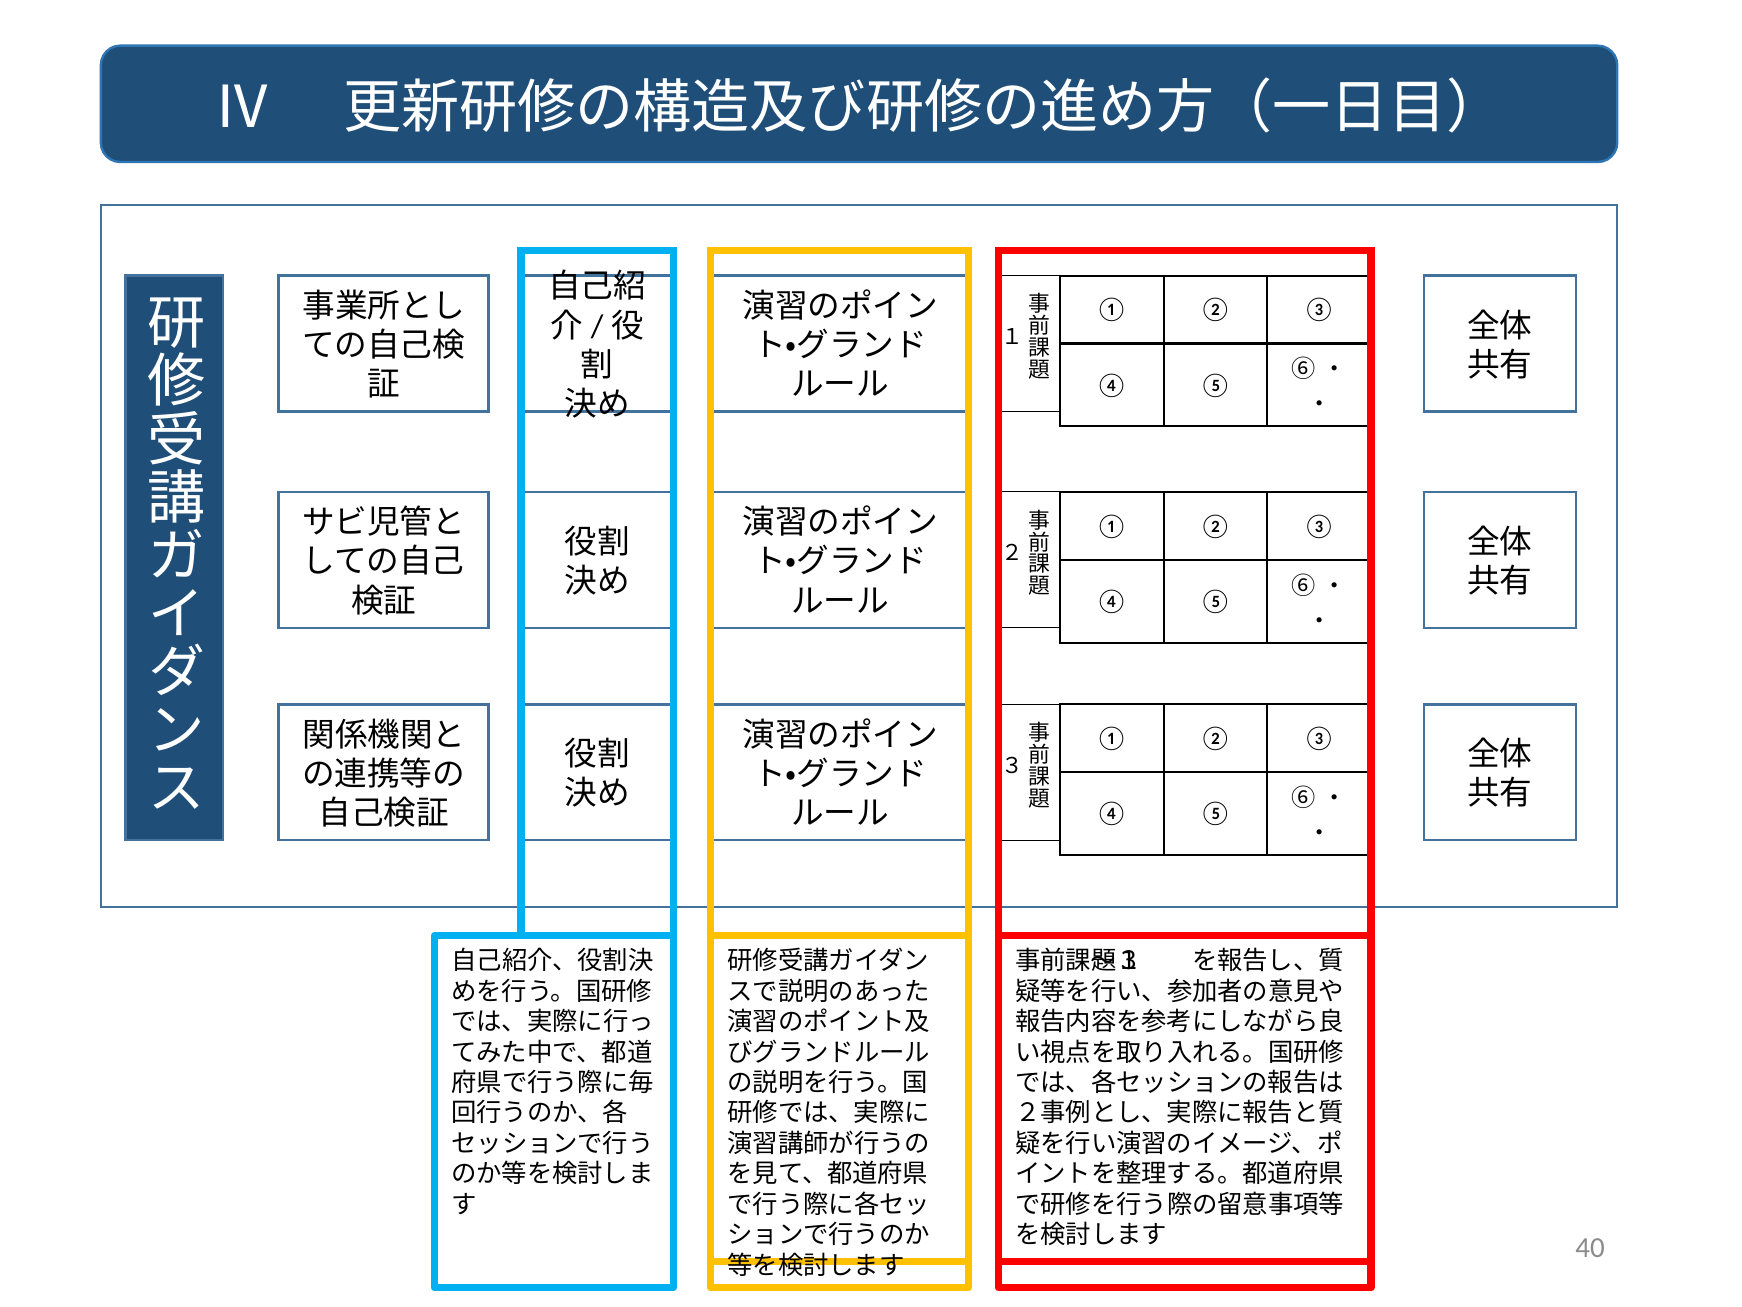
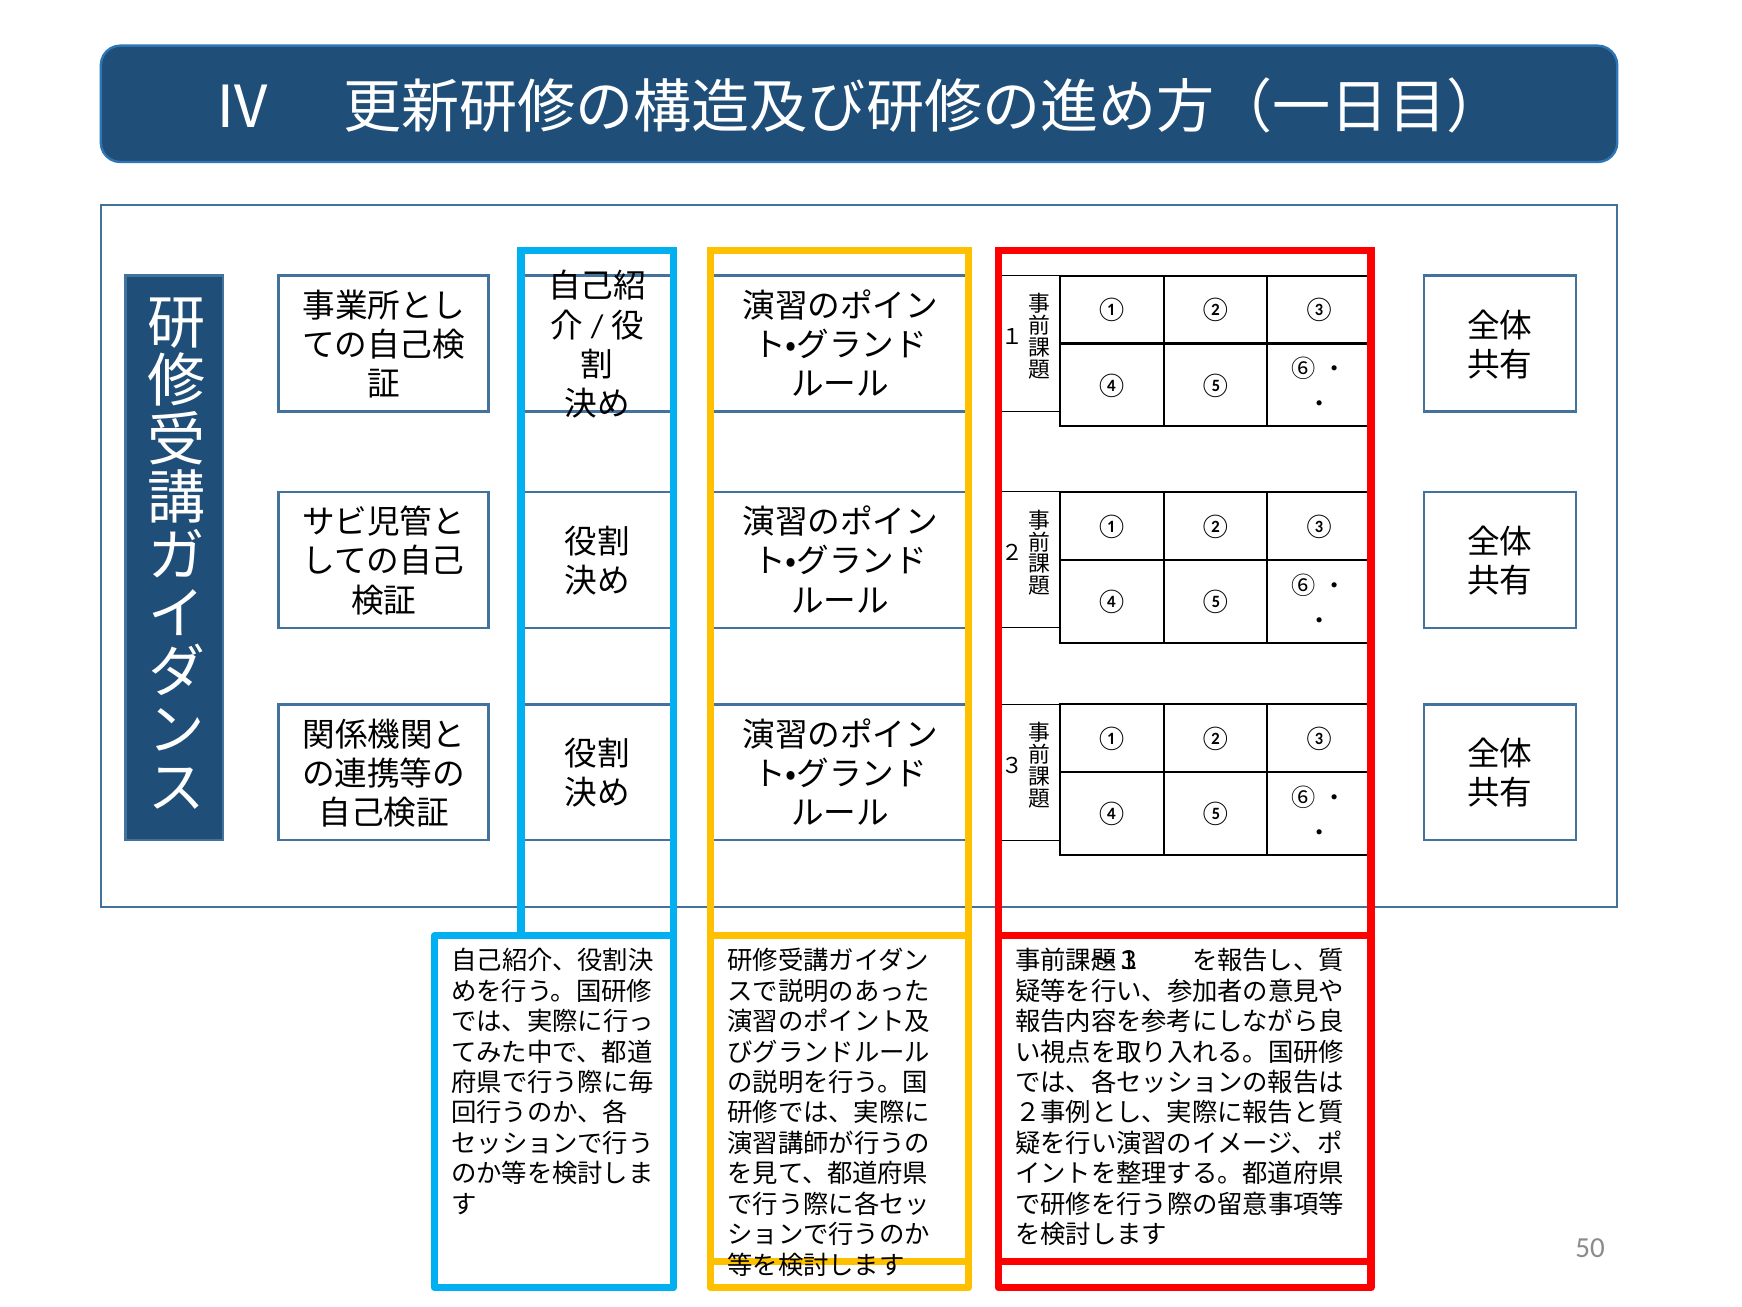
40: 40 -> 50 (1590, 1247)
